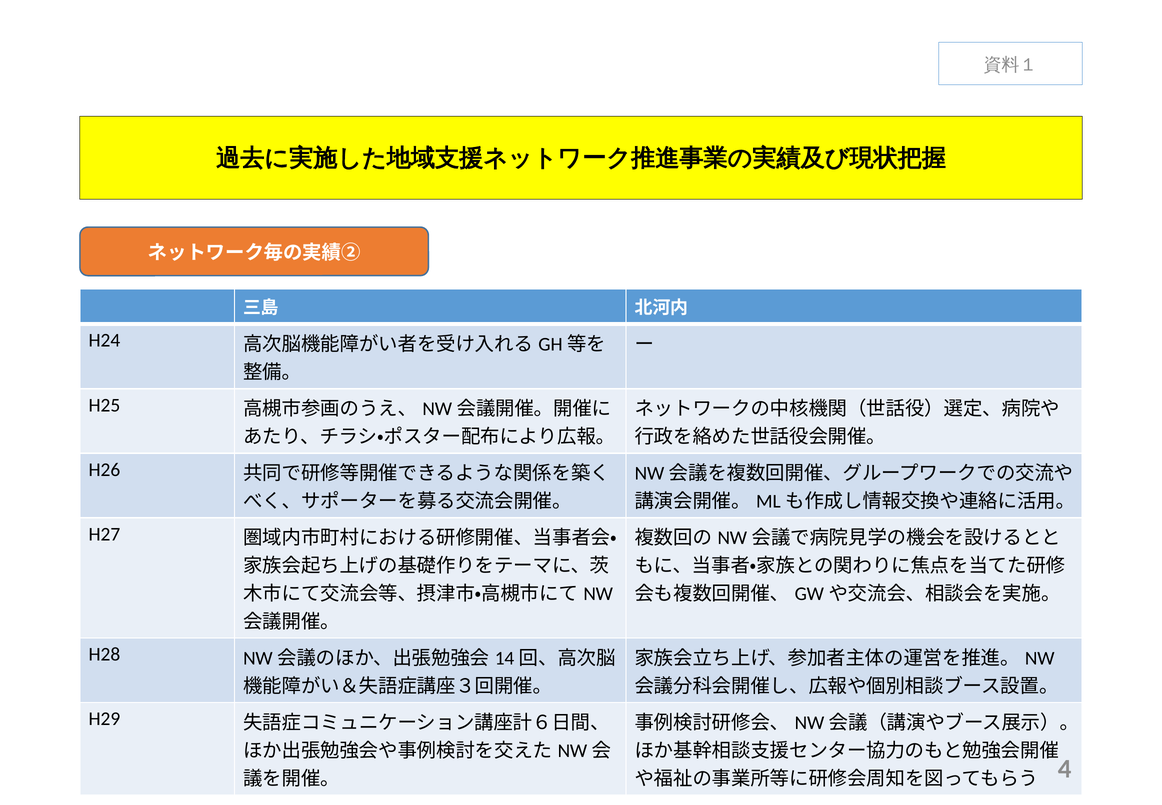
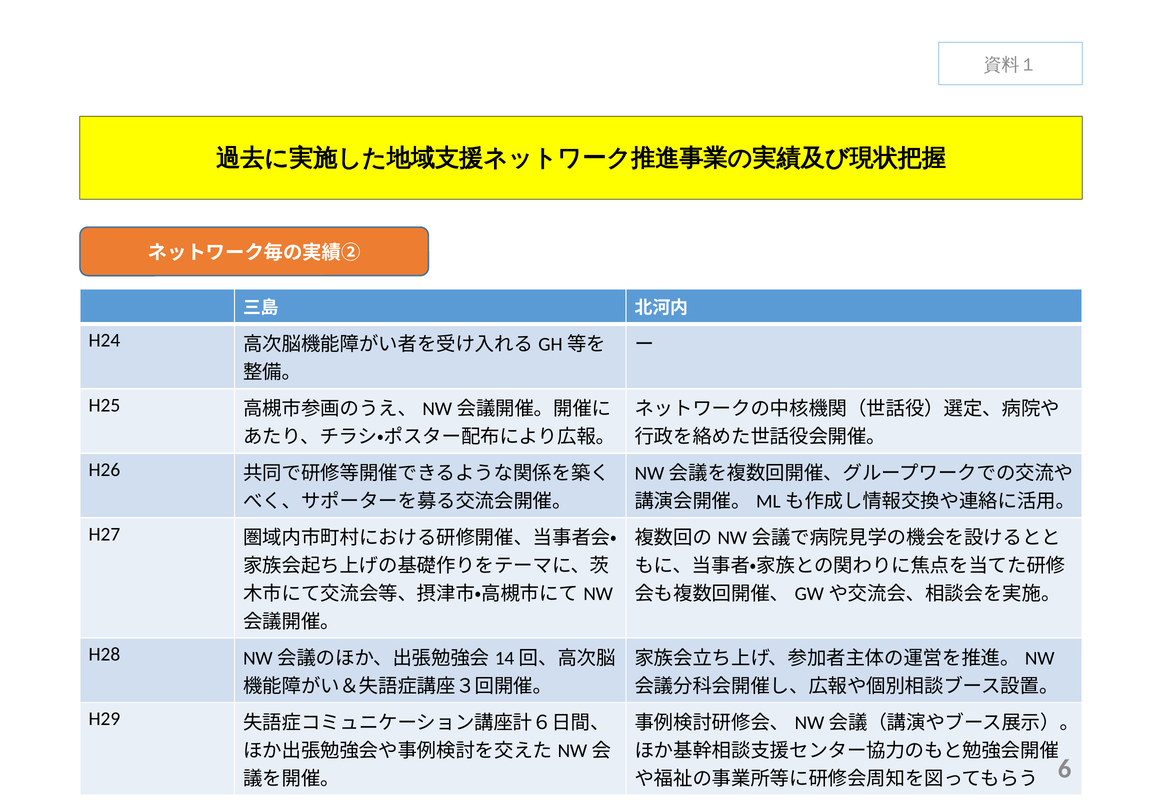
4: 4 -> 6 (1065, 769)
